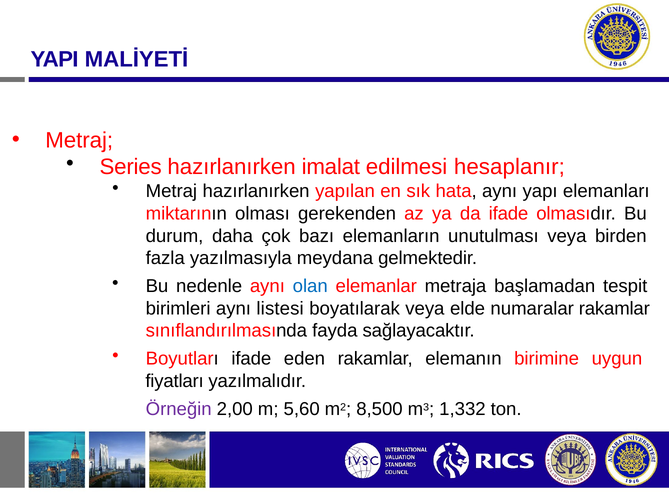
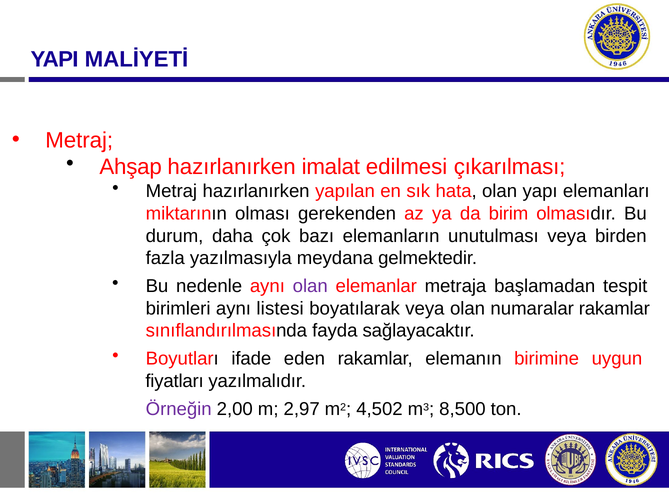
Series: Series -> Ahşap (131, 167)
hesaplanır: hesaplanır -> çıkarılması (510, 167)
hata aynı: aynı -> olan (500, 191)
da ifade: ifade -> birim (509, 214)
olan colour: blue -> purple (310, 286)
veya elde: elde -> olan (468, 308)
5,60: 5,60 -> 2,97 (302, 409)
8,500: 8,500 -> 4,502 (379, 409)
1,332: 1,332 -> 8,500 (462, 409)
